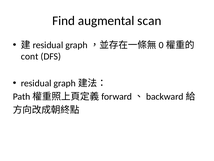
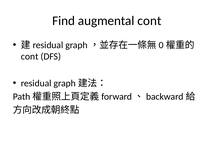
augmental scan: scan -> cont (149, 21)
